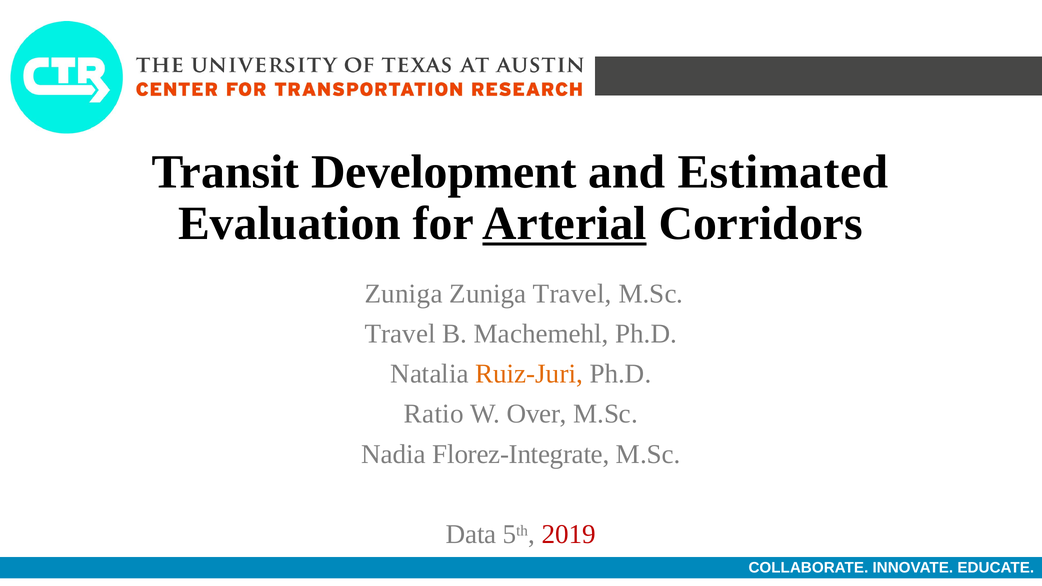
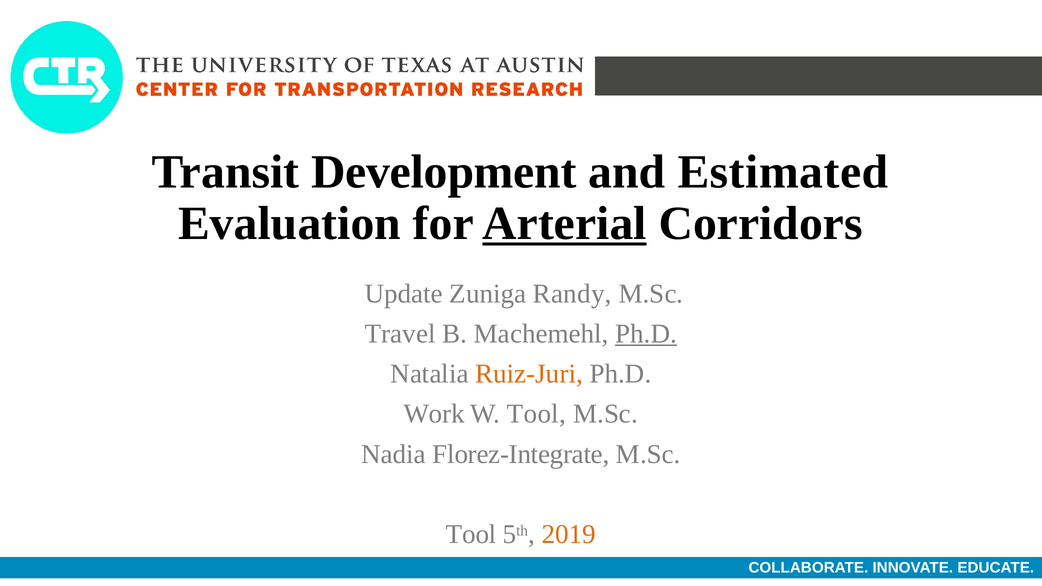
Zuniga: Zuniga -> Update (404, 294)
Zuniga Travel: Travel -> Randy (572, 294)
Ph.D underline: none -> present (646, 334)
Ratio: Ratio -> Work (434, 414)
W Over: Over -> Tool (537, 414)
Data: Data -> Tool (471, 535)
2019 colour: red -> orange (569, 535)
